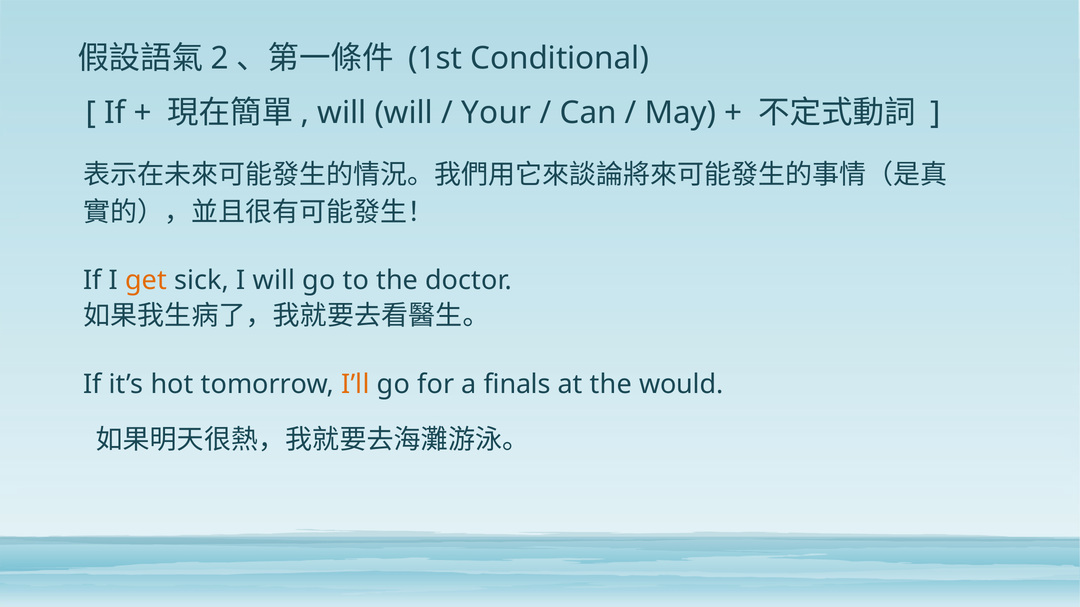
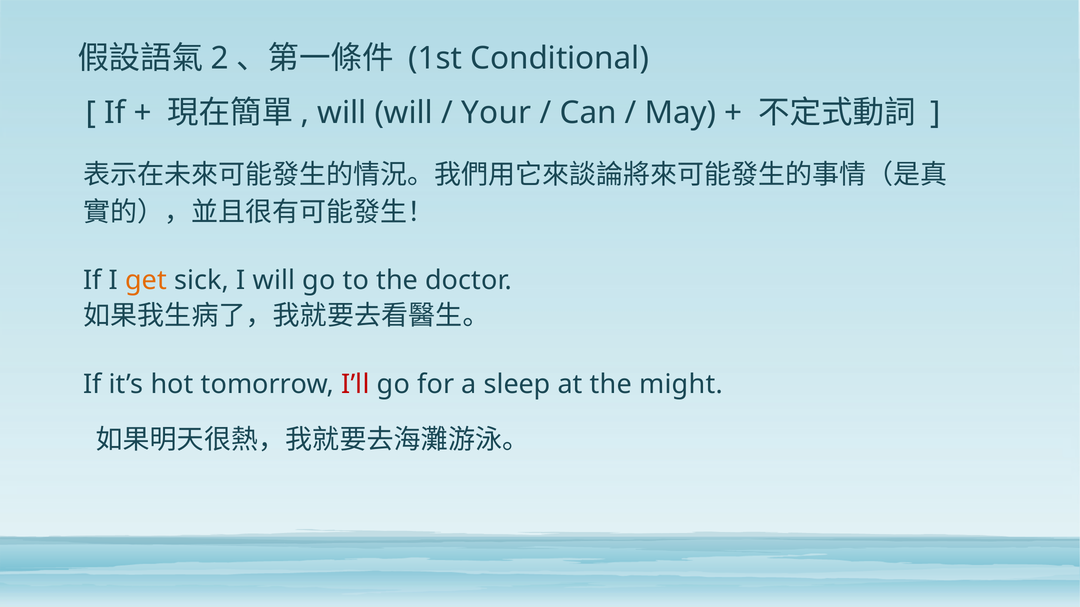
I’ll colour: orange -> red (355, 385)
finals: finals -> sleep (517, 385)
would: would -> might (681, 385)
